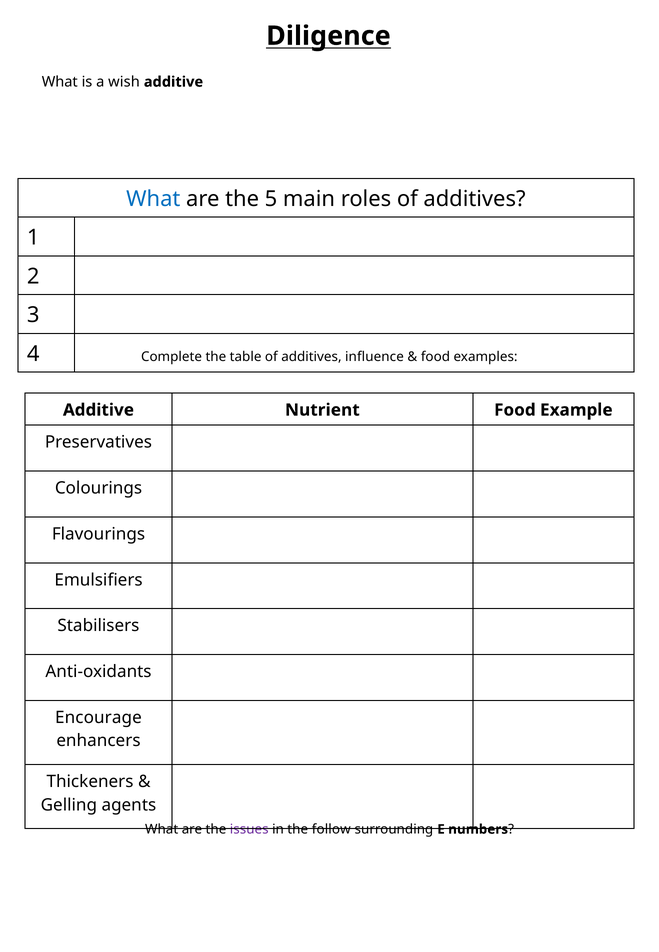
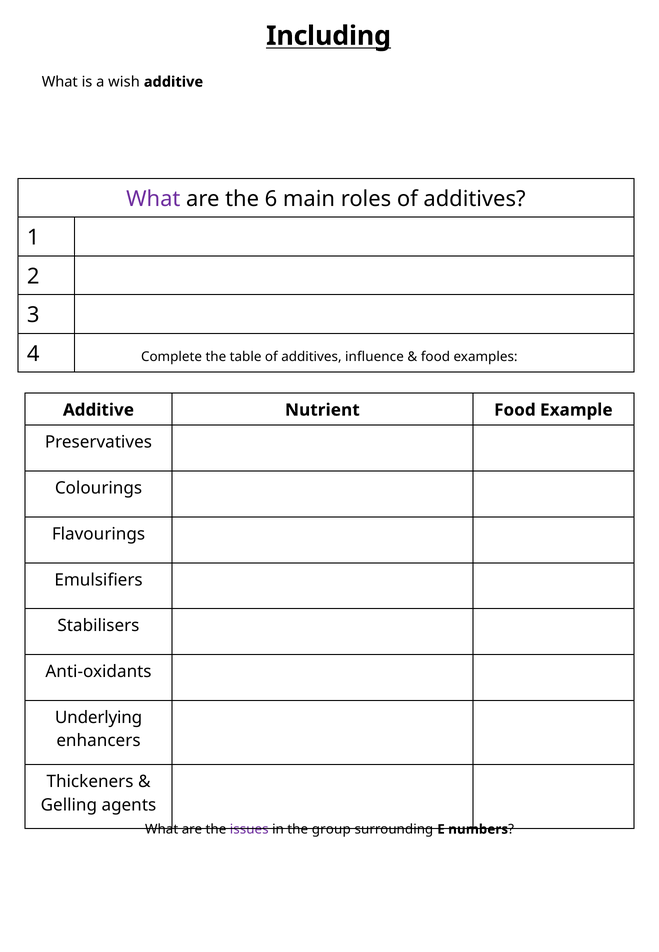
Diligence: Diligence -> Including (329, 36)
What colour: blue -> purple (153, 199)
5: 5 -> 6 (271, 199)
Encourage: Encourage -> Underlying (99, 717)
follow: follow -> group (331, 829)
